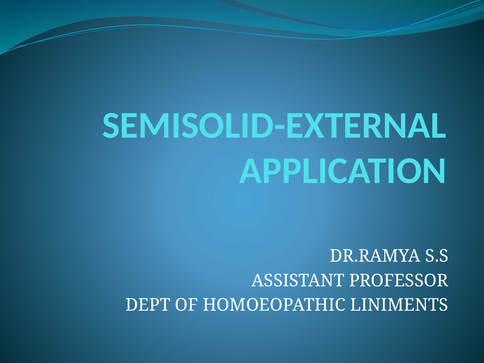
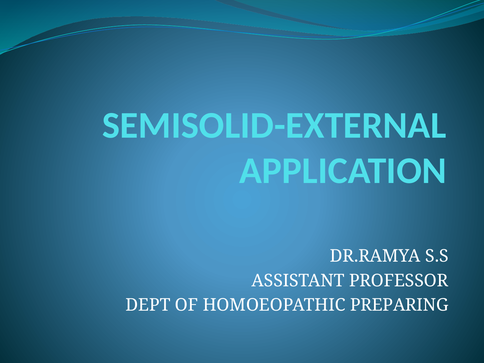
LINIMENTS: LINIMENTS -> PREPARING (399, 305)
